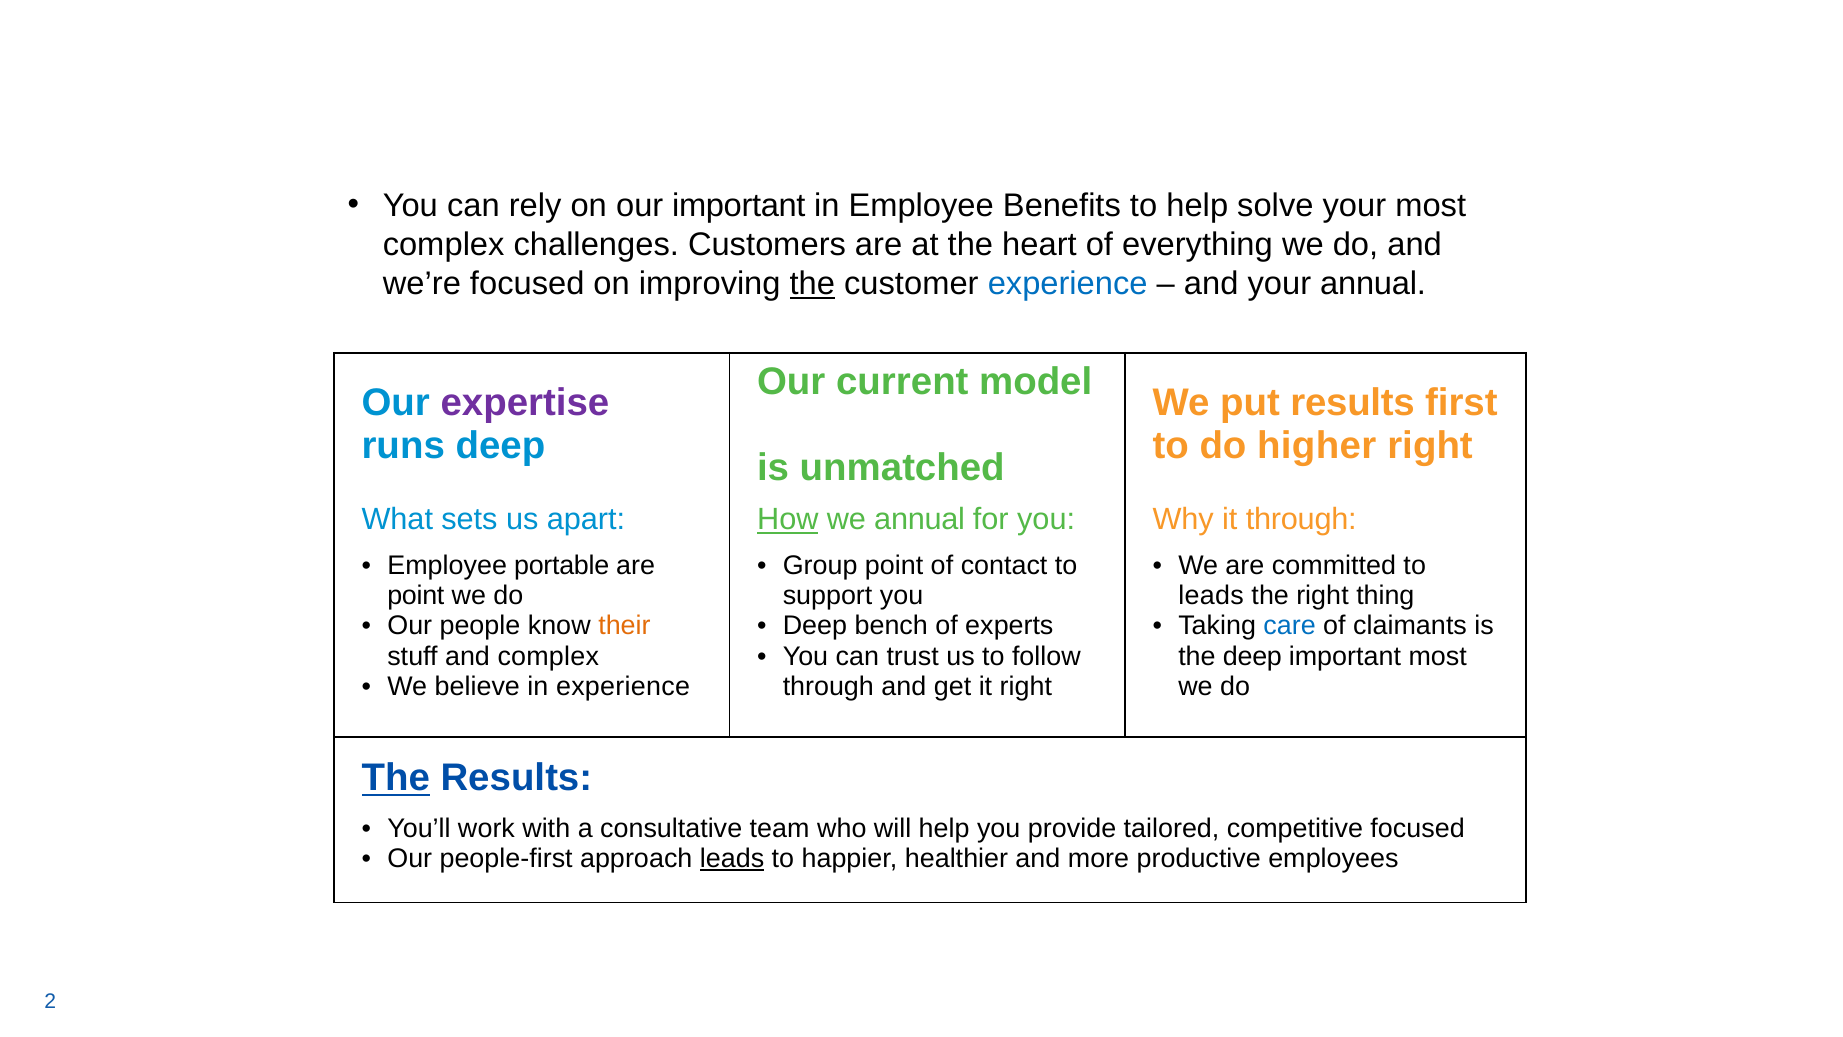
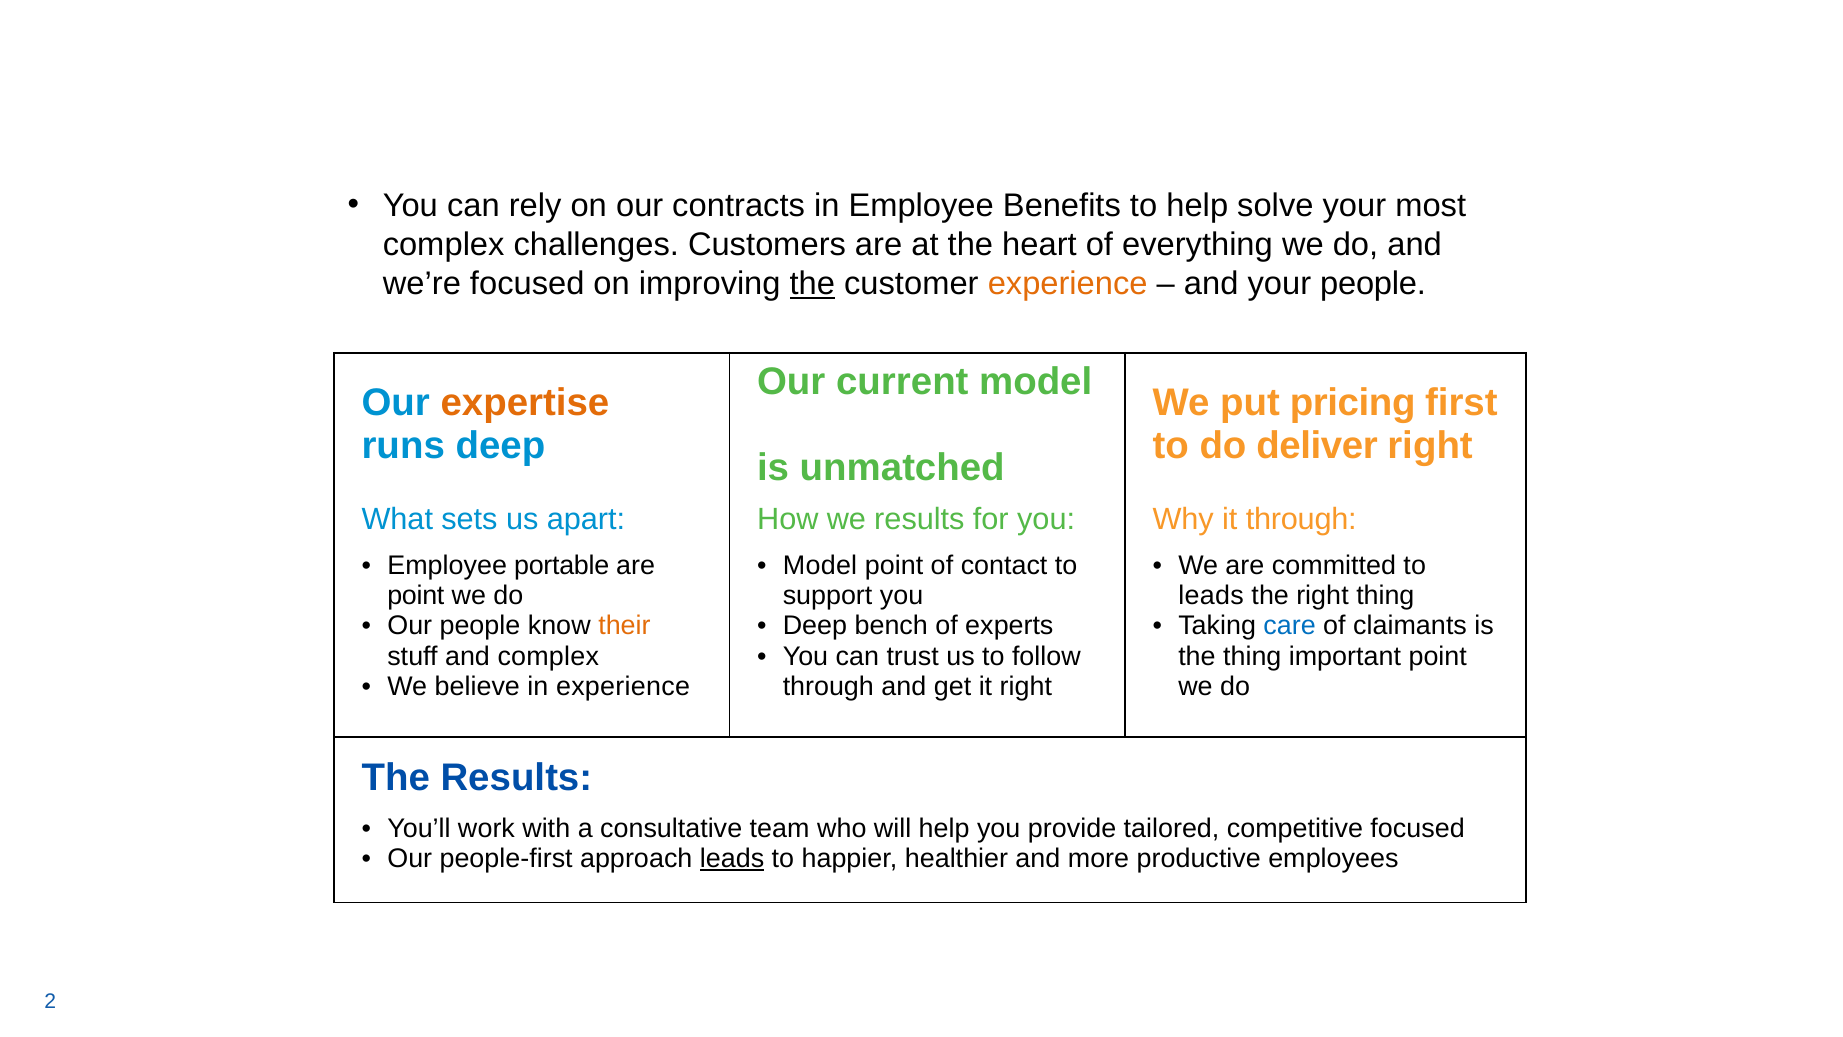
our important: important -> contracts (739, 206)
experience colour: blue -> orange (1068, 284)
your annual: annual -> people (1373, 284)
expertise colour: purple -> orange (525, 403)
put results: results -> pricing (1353, 403)
higher: higher -> deliver (1317, 446)
How underline: present -> none (788, 519)
we annual: annual -> results (919, 519)
Group: Group -> Model (820, 565)
the deep: deep -> thing (1252, 656)
important most: most -> point (1438, 656)
The underline: present -> none (396, 778)
